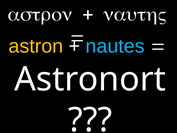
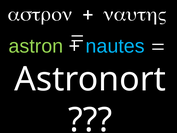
astron colour: yellow -> light green (36, 46)
